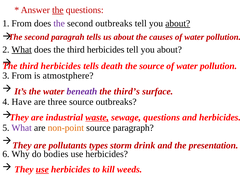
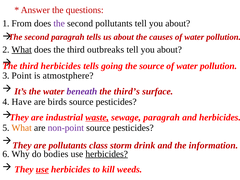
the underline: present -> none (58, 10)
second outbreaks: outbreaks -> pollutants (114, 23)
about underline: present -> none (178, 23)
does the third herbicides: herbicides -> outbreaks (106, 50)
death: death -> going (112, 66)
3 From: From -> Point (22, 76)
three: three -> birds (57, 102)
outbreaks: outbreaks -> pesticides (116, 102)
sewage questions: questions -> paragrah (162, 117)
What colour: purple -> orange (22, 128)
non-point colour: orange -> purple (66, 128)
paragraph: paragraph -> pesticides (133, 128)
types: types -> class (98, 145)
presentation: presentation -> information (213, 145)
herbicides underline: none -> present (107, 154)
